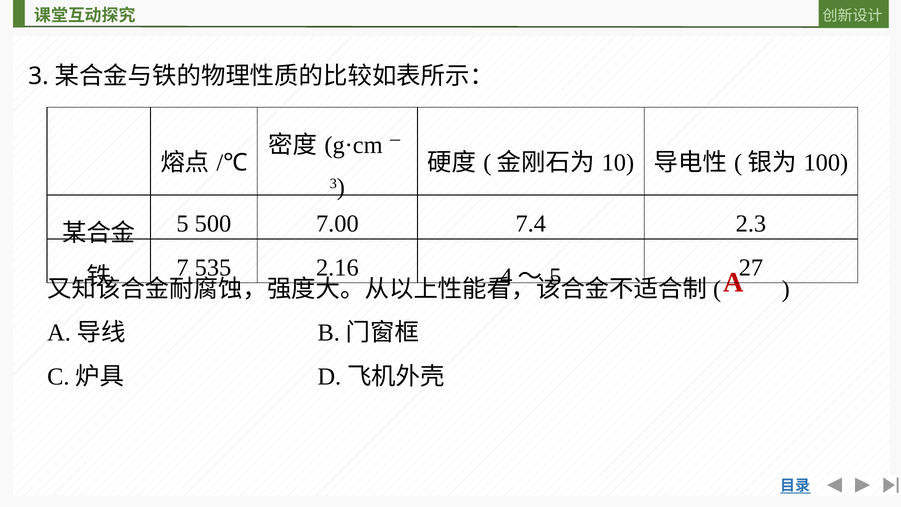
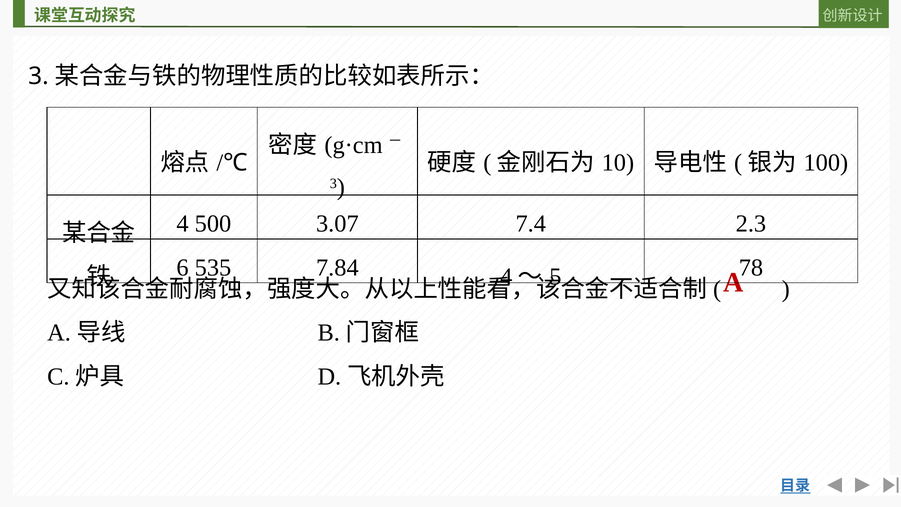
5: 5 -> 4 (183, 224)
7.00: 7.00 -> 3.07 (337, 224)
7: 7 -> 6 (183, 268)
2.16: 2.16 -> 7.84 (337, 268)
27: 27 -> 78 (751, 268)
